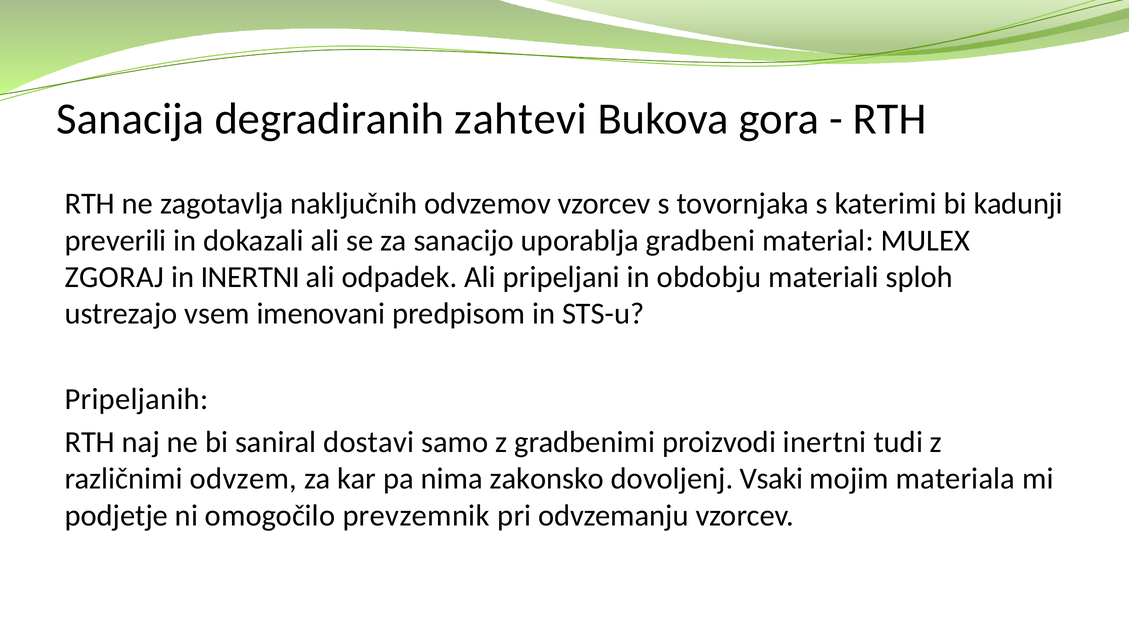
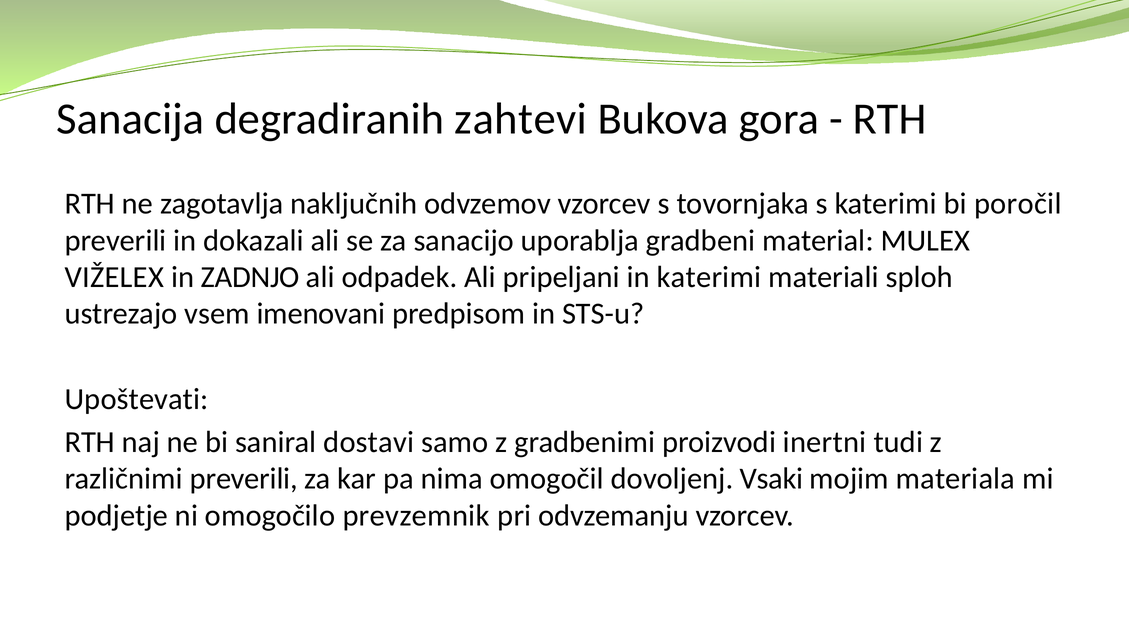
kadunji: kadunji -> poročil (1018, 204)
ZGORAJ: ZGORAJ -> VIŽELEX (114, 277)
in INERTNI: INERTNI -> ZADNJO (250, 277)
in obdobju: obdobju -> katerimi (709, 277)
Pripeljanih: Pripeljanih -> Upoštevati (137, 399)
različnimi odvzem: odvzem -> preverili (244, 479)
zakonsko: zakonsko -> omogočil (547, 479)
